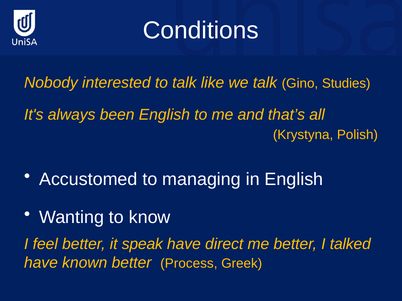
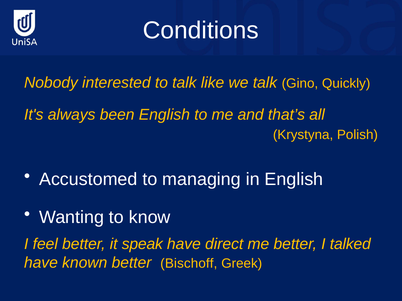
Studies: Studies -> Quickly (346, 84)
Process: Process -> Bischoff (189, 264)
